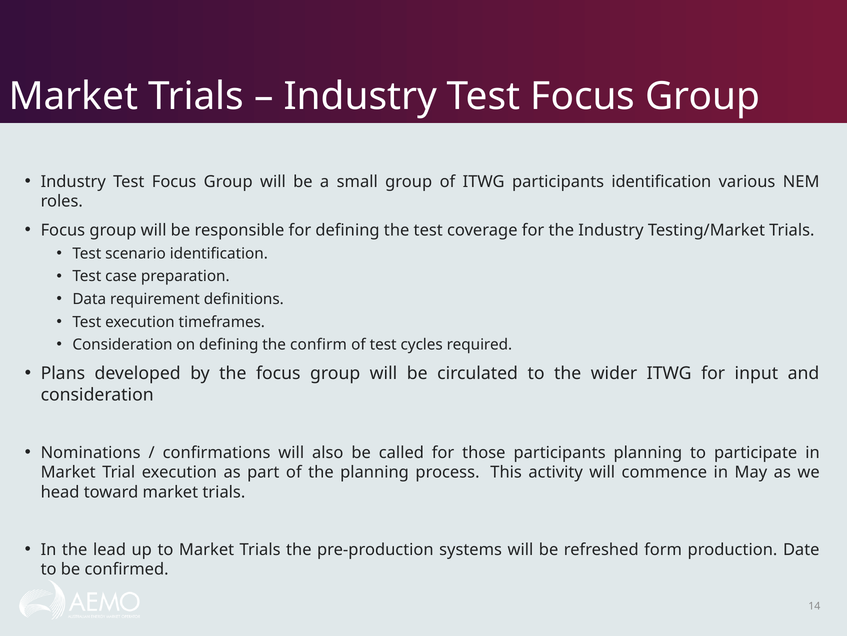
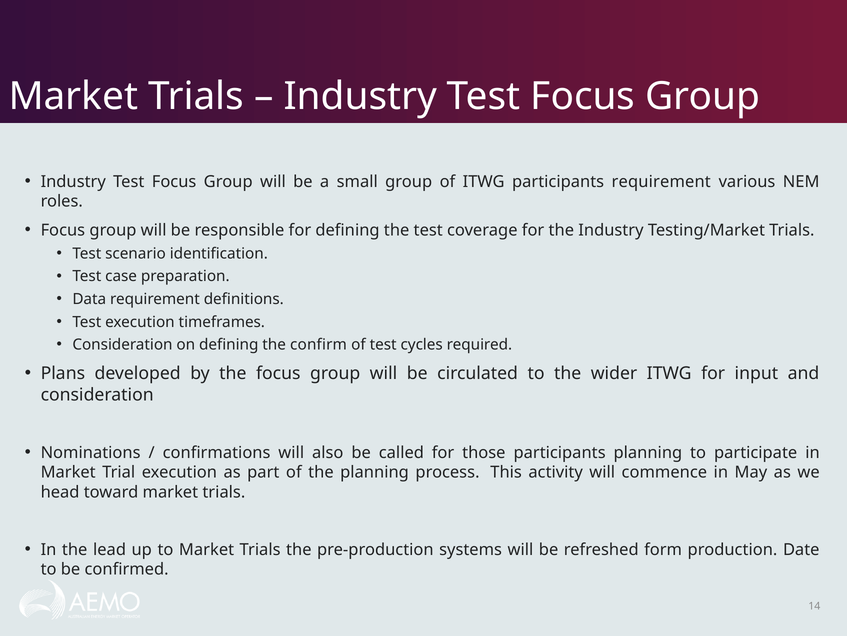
participants identification: identification -> requirement (661, 181)
